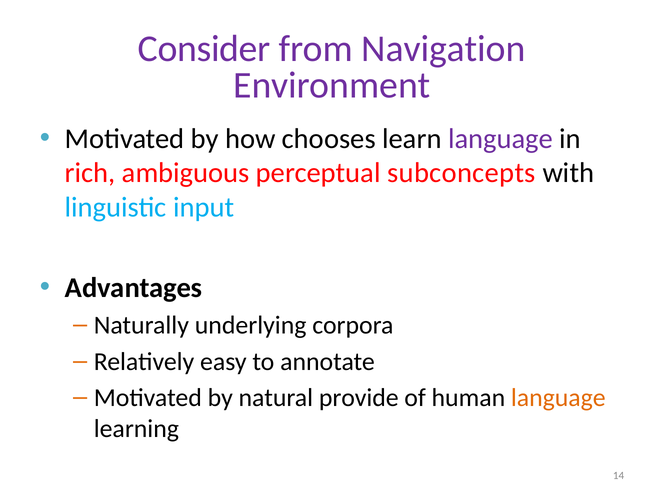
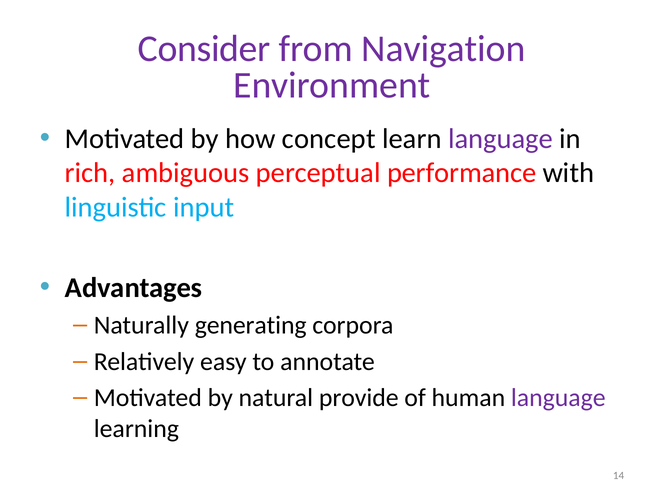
chooses: chooses -> concept (329, 139)
subconcepts: subconcepts -> performance (462, 173)
underlying: underlying -> generating (251, 325)
language colour: orange -> purple (558, 398)
